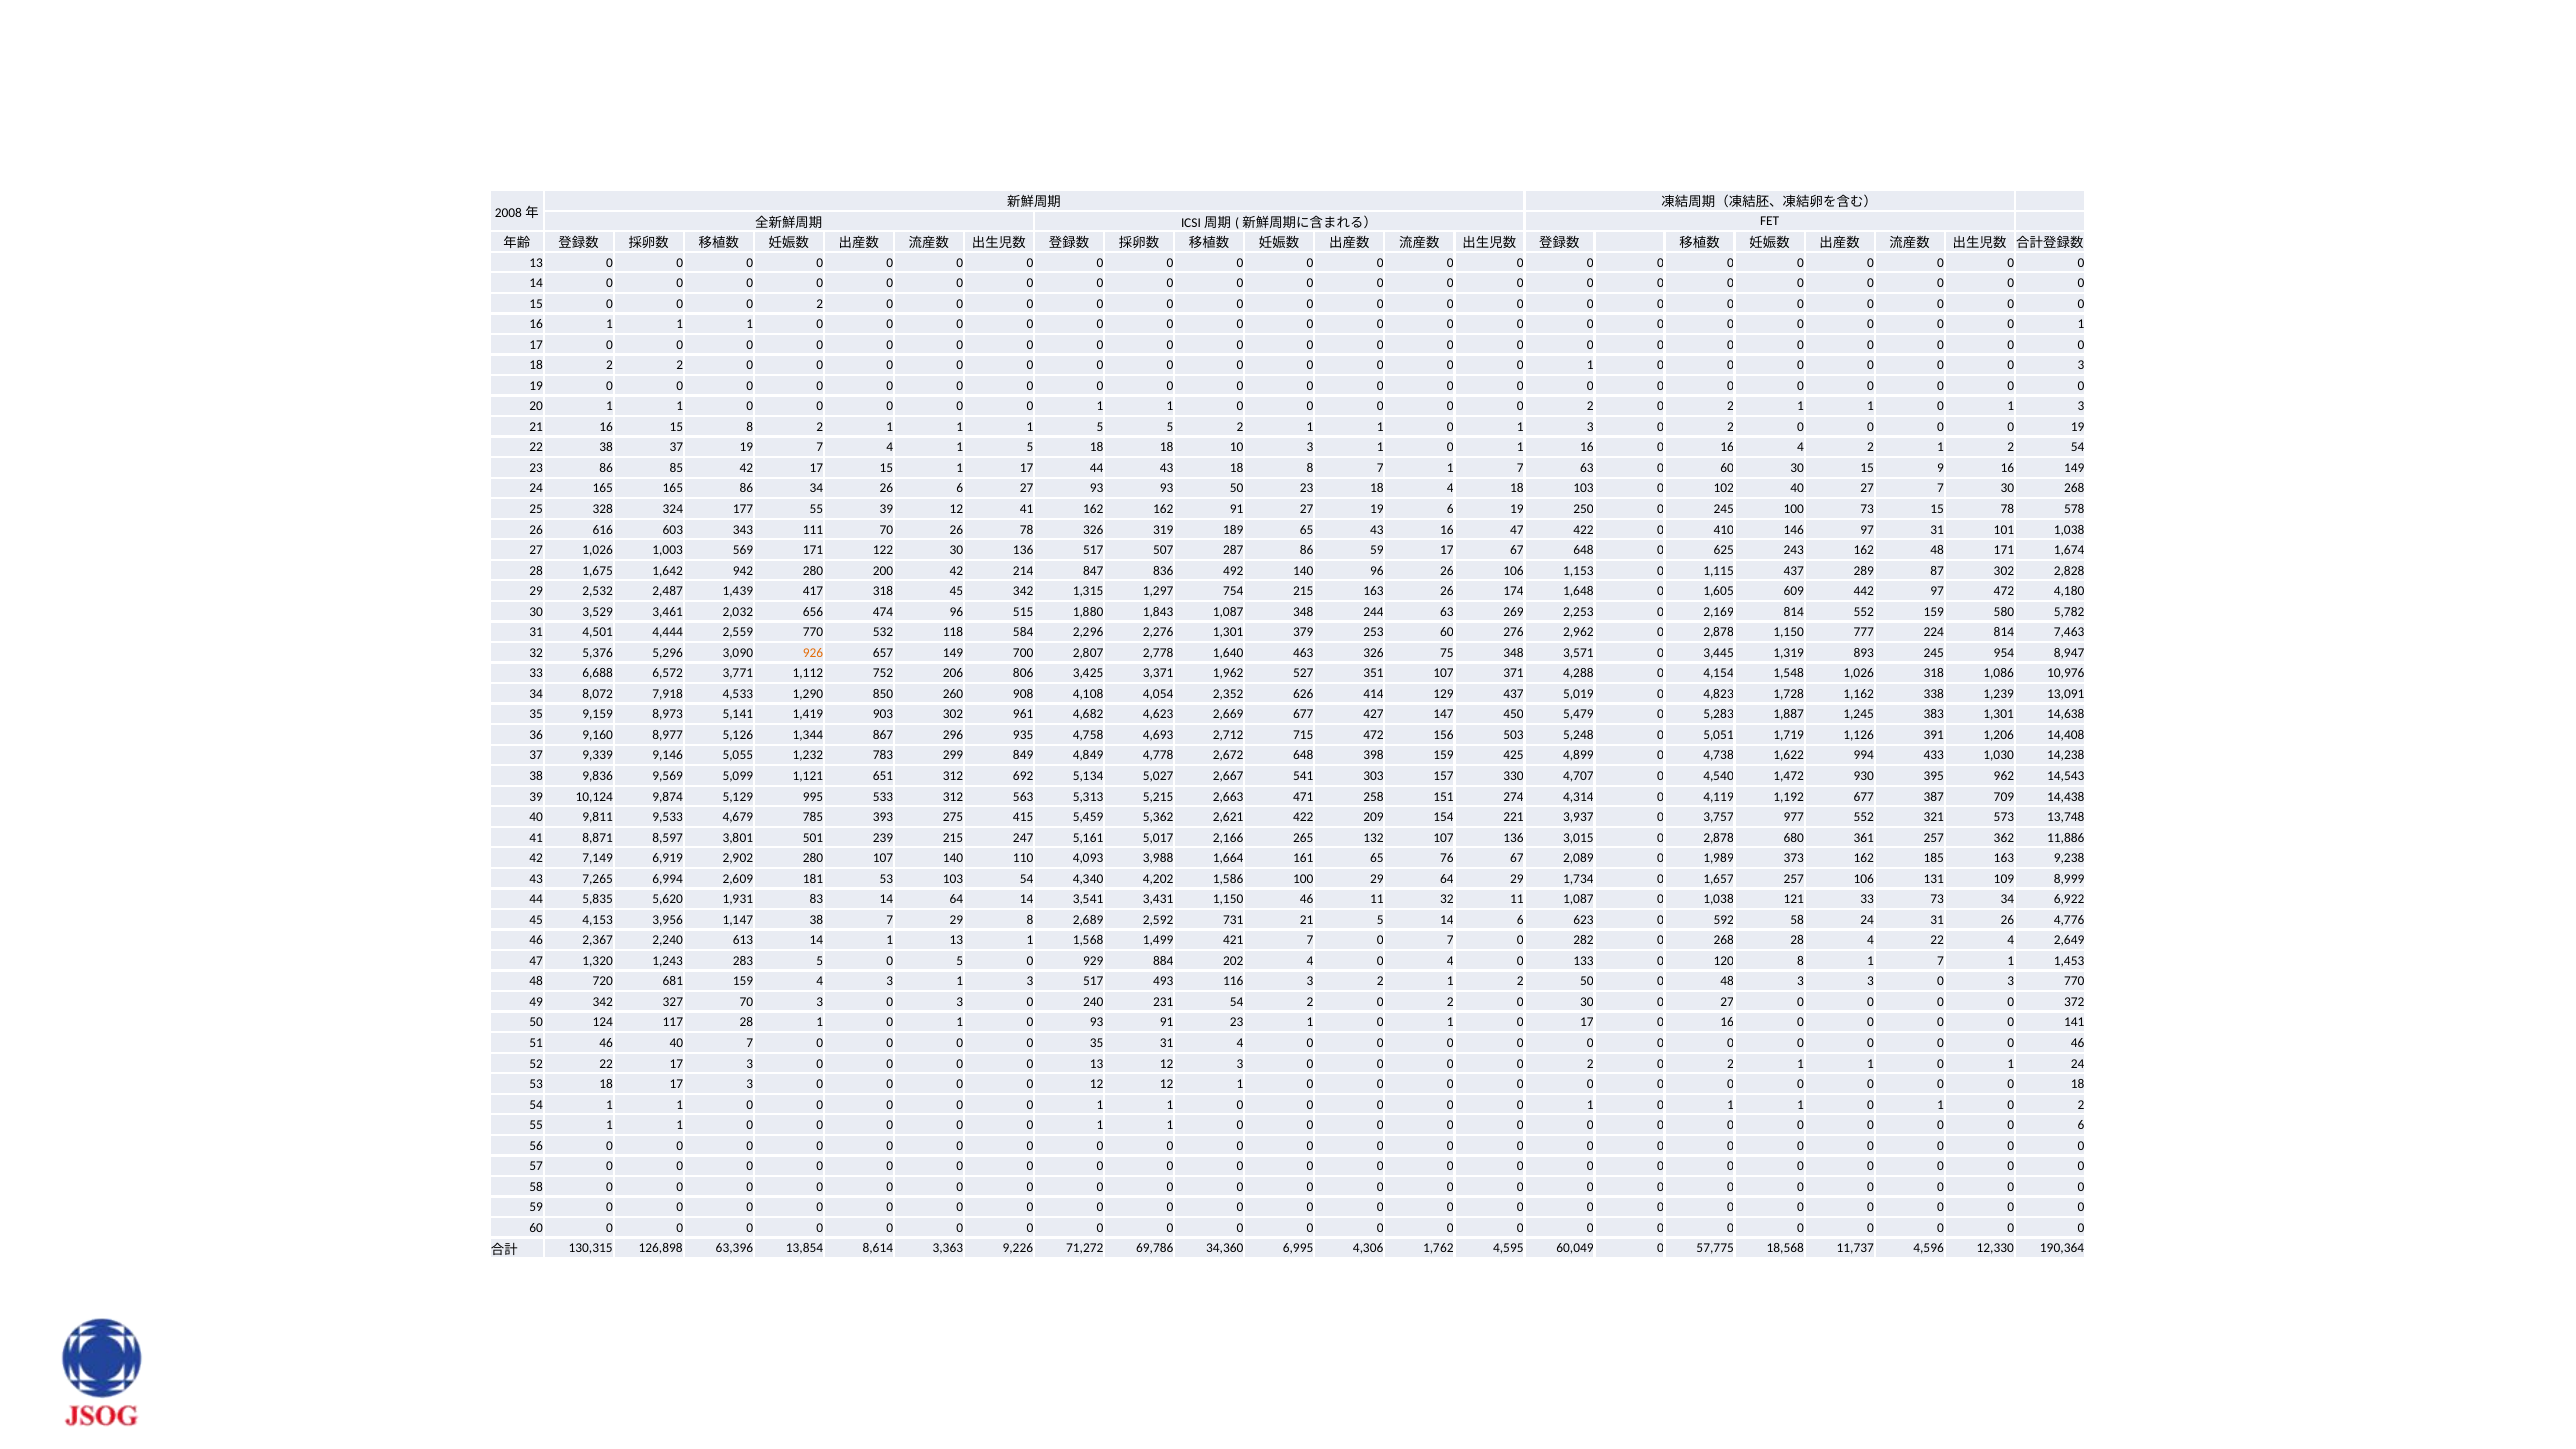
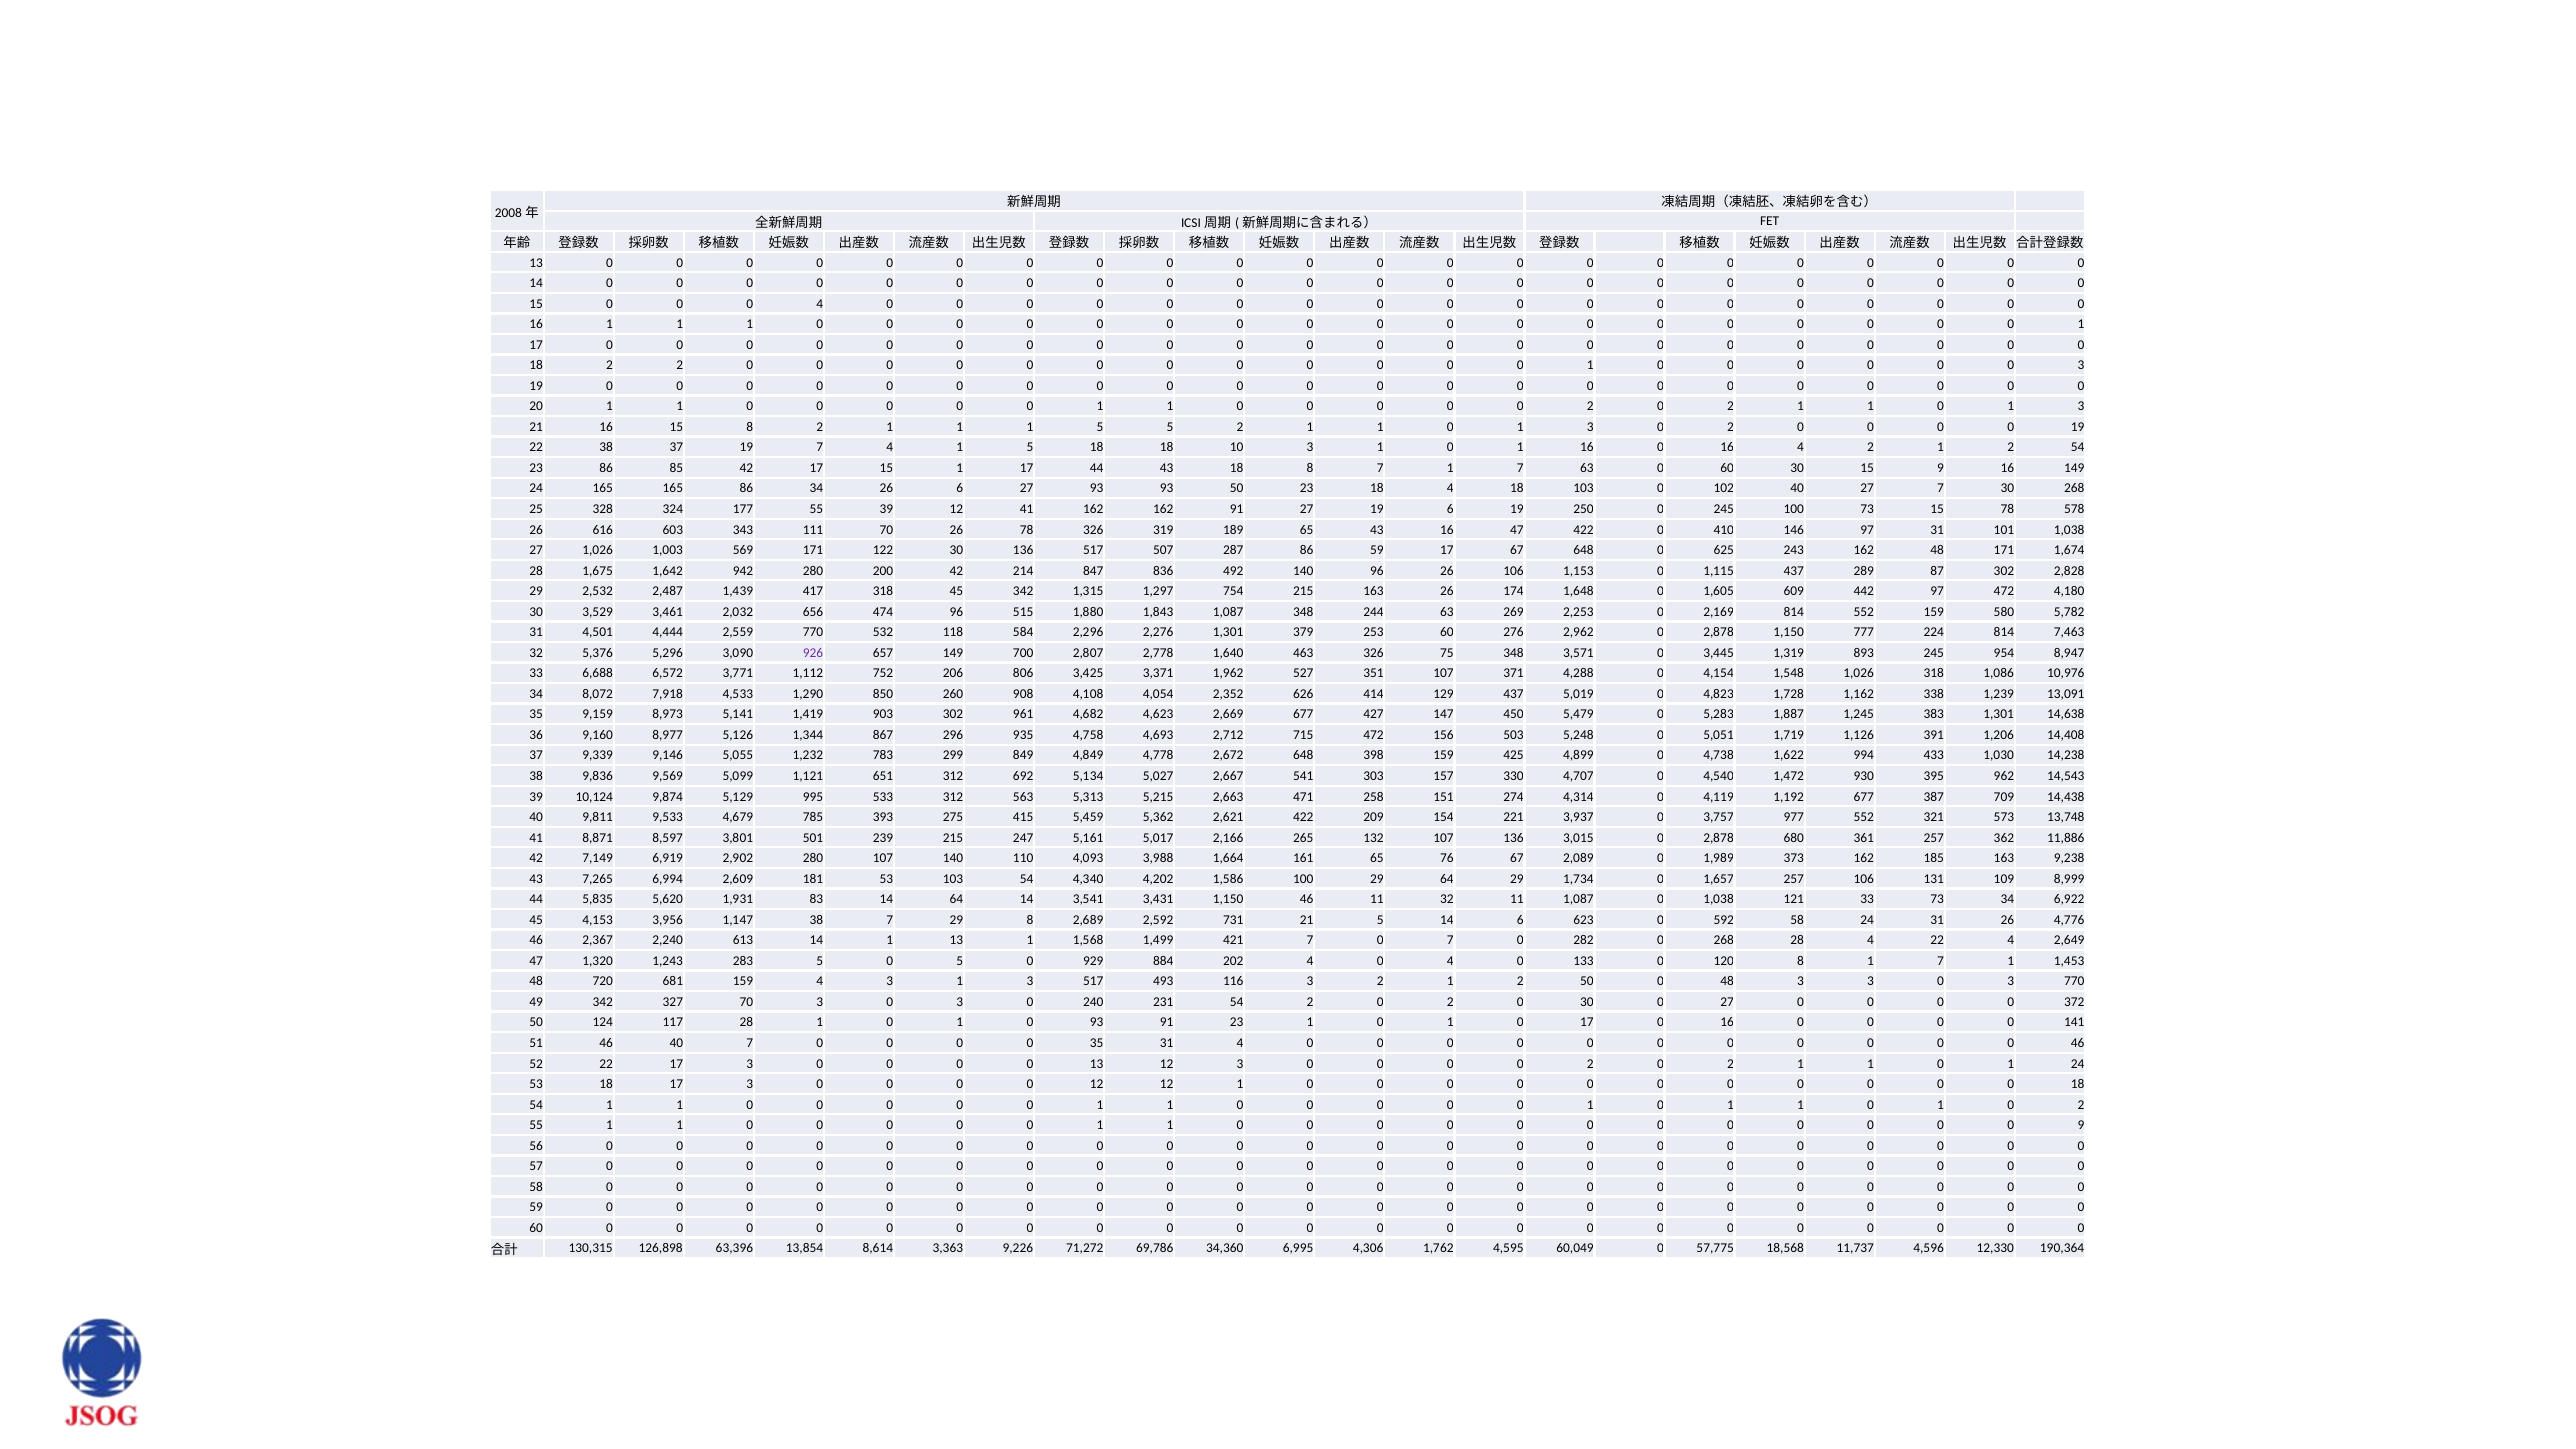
2: 2 -> 4 (820, 304)
926 colour: orange -> purple (813, 653)
0 6: 6 -> 9 (2081, 1125)
